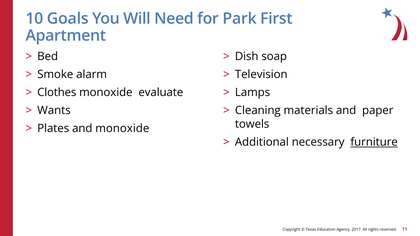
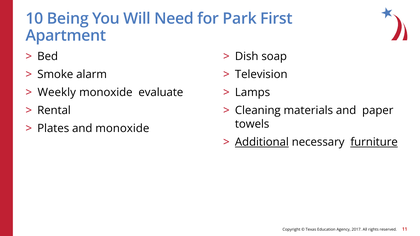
Goals: Goals -> Being (68, 19)
Clothes: Clothes -> Weekly (57, 93)
Wants: Wants -> Rental (54, 111)
Additional underline: none -> present (262, 142)
